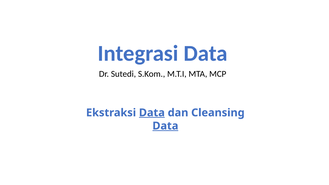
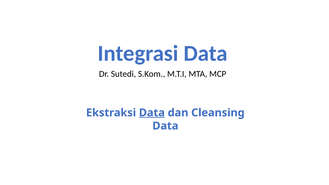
Data underline: present -> none (165, 126)
